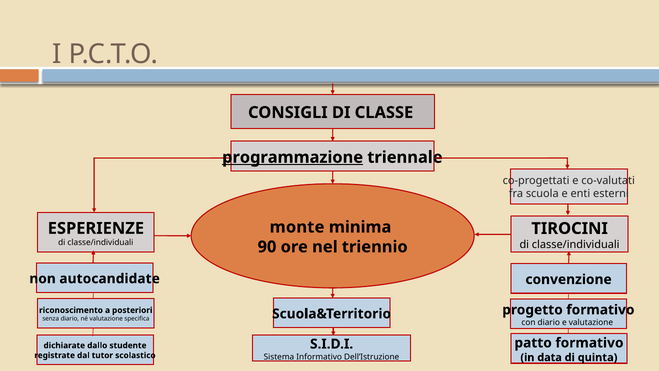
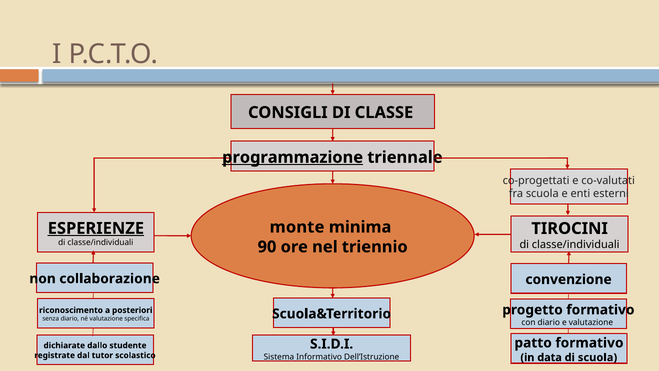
ESPERIENZE underline: none -> present (96, 228)
autocandidate: autocandidate -> collaborazione (110, 278)
di quinta: quinta -> scuola (598, 357)
